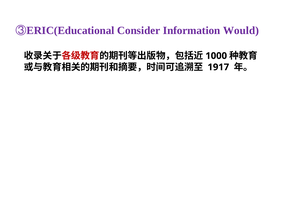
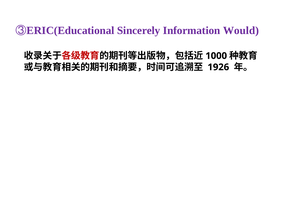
Consider: Consider -> Sincerely (139, 31)
1917: 1917 -> 1926 (218, 67)
